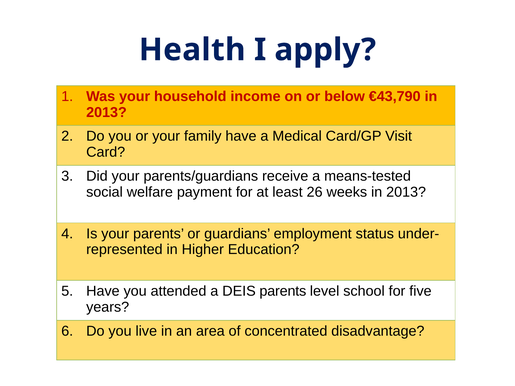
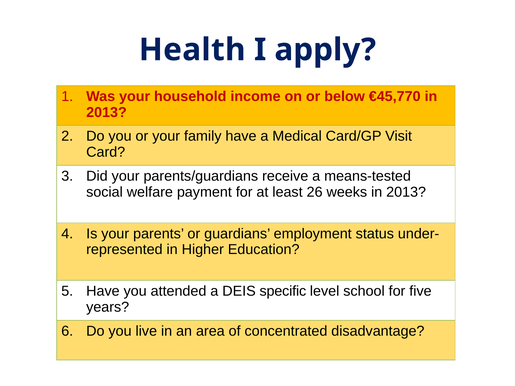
€43,790: €43,790 -> €45,770 (395, 96)
DEIS parents: parents -> specific (283, 291)
